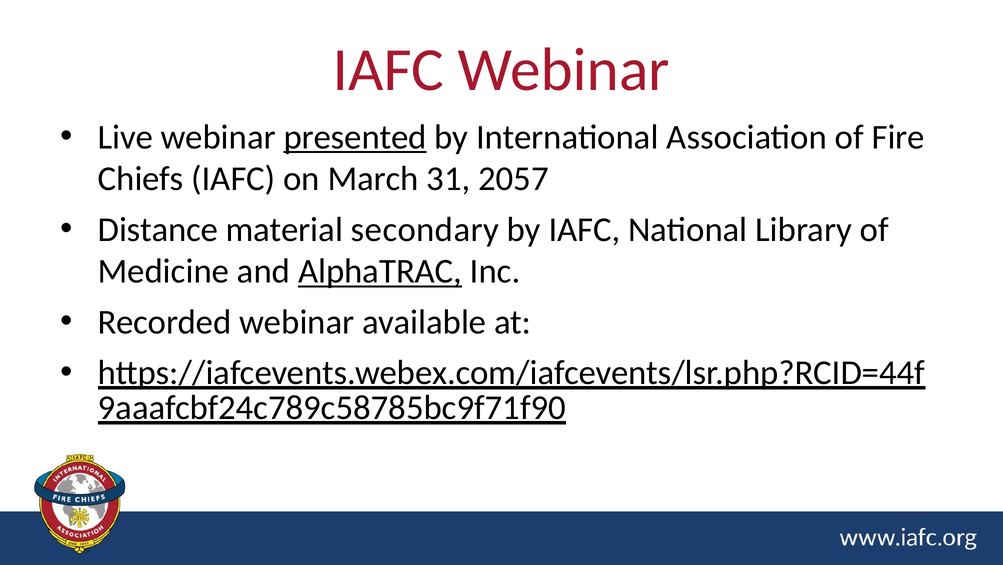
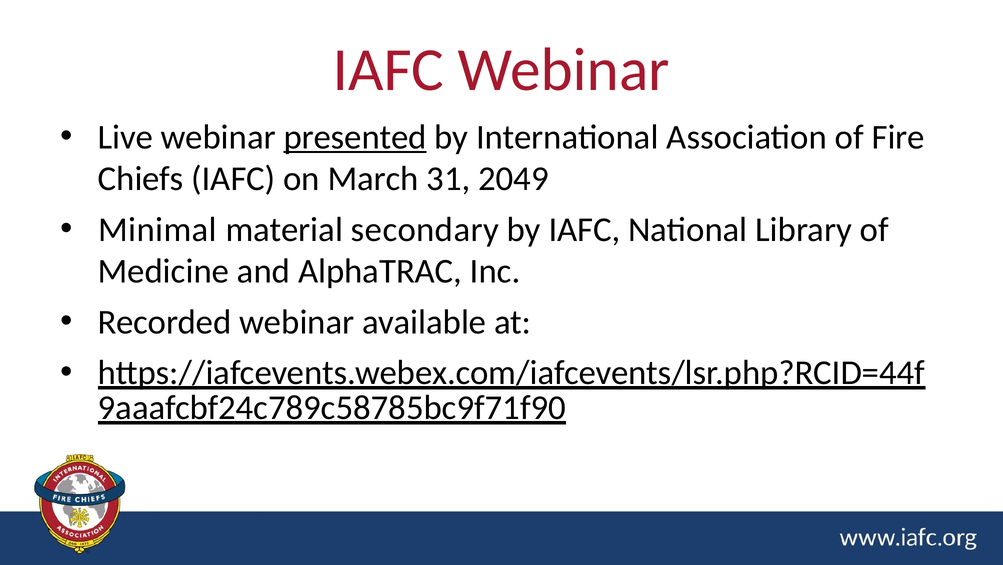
2057: 2057 -> 2049 (513, 179)
Distance: Distance -> Minimal (158, 230)
AlphaTRAC underline: present -> none (380, 271)
